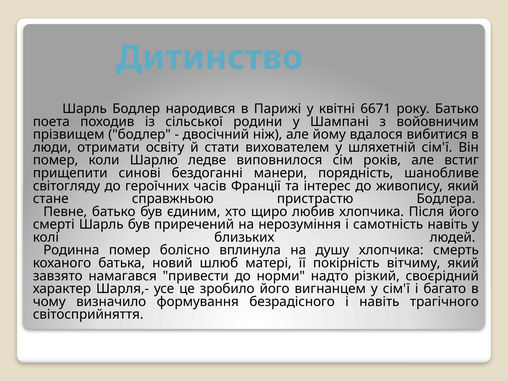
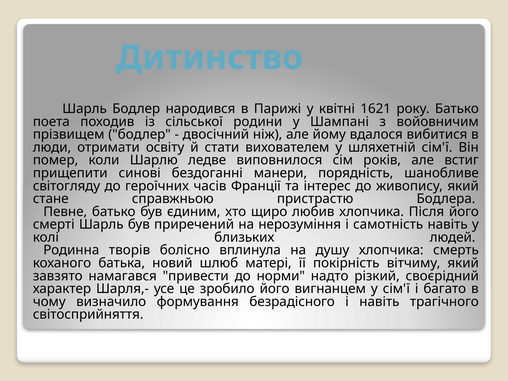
6671: 6671 -> 1621 (376, 109)
Родинна помер: помер -> творів (130, 250)
